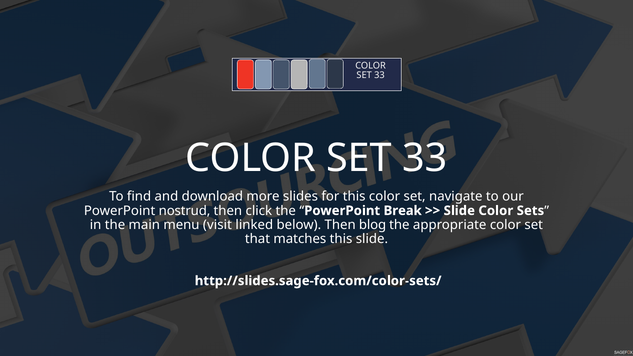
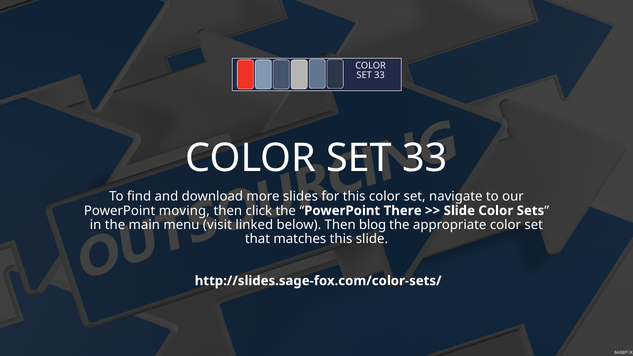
nostrud: nostrud -> moving (184, 211)
Break: Break -> There (403, 211)
